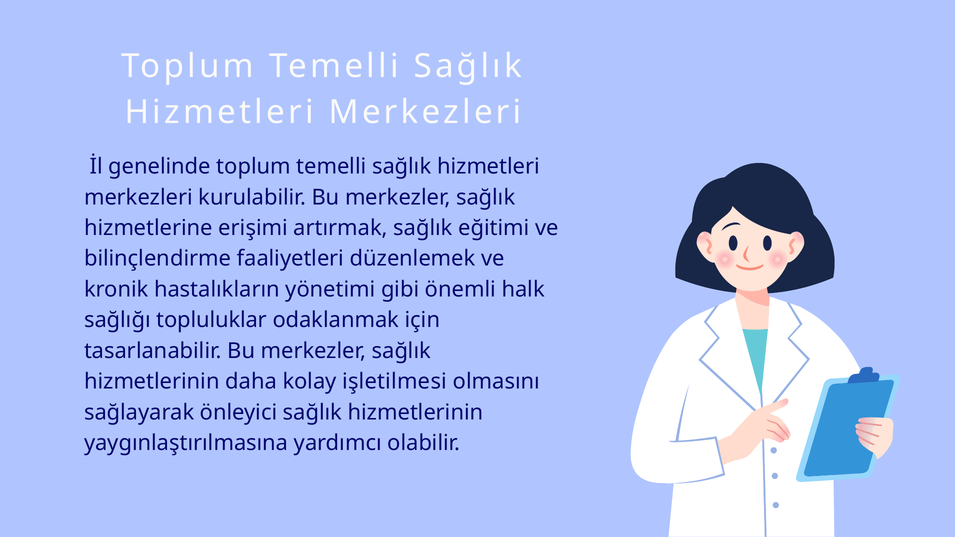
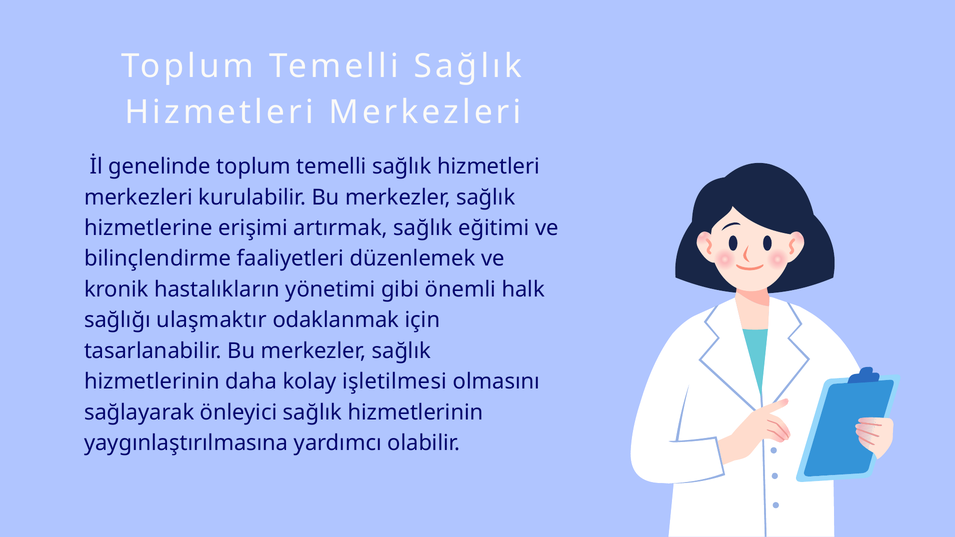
topluluklar: topluluklar -> ulaşmaktır (212, 320)
